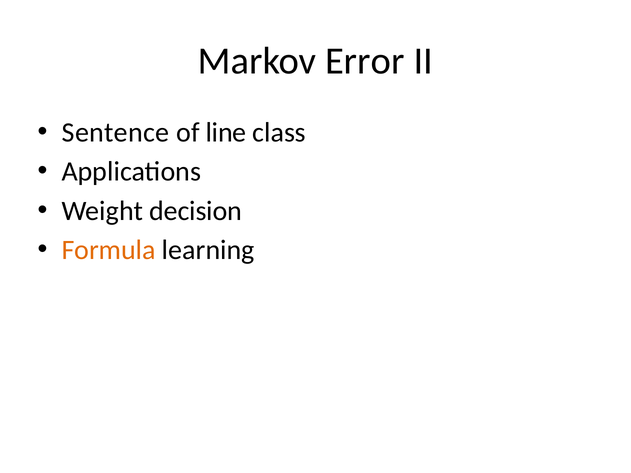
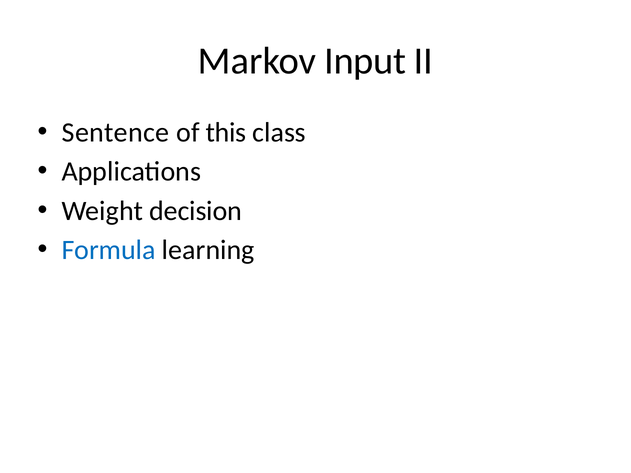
Error: Error -> Input (365, 61)
line: line -> this (226, 132)
Formula colour: orange -> blue (109, 250)
